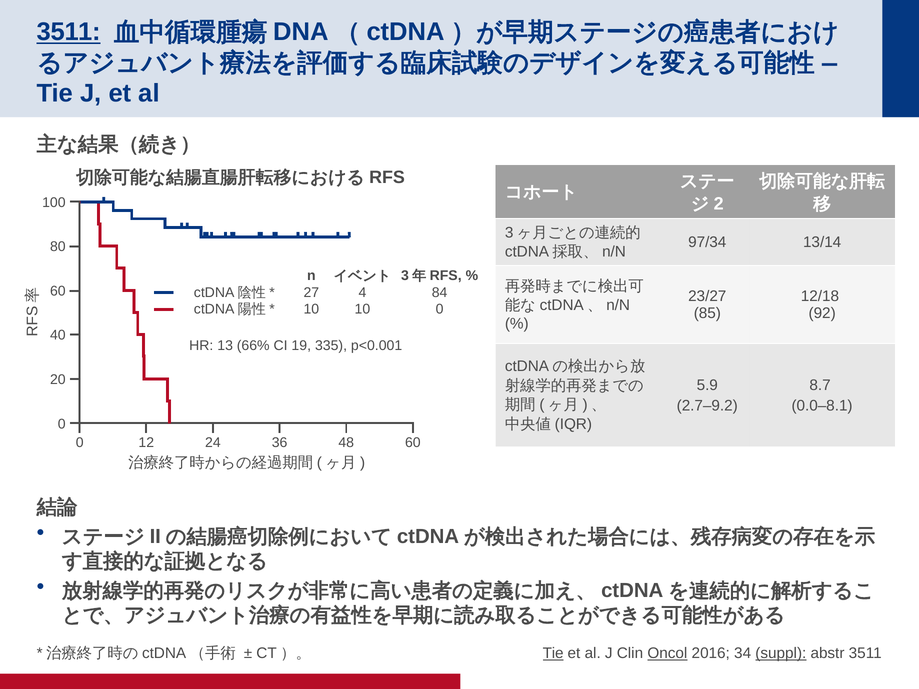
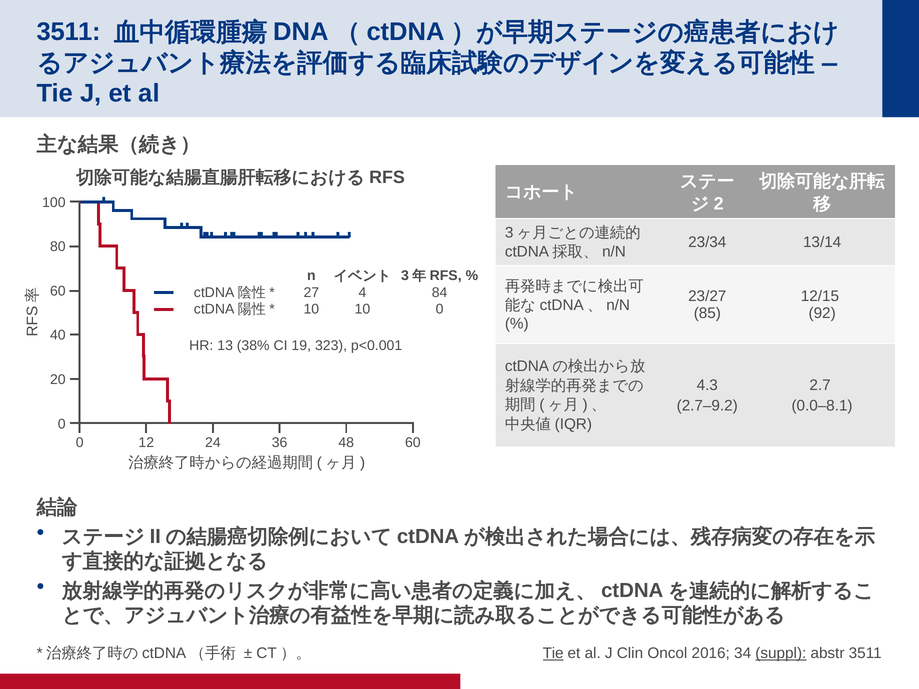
3511 underline: present -> none (69, 32)
97/34: 97/34 -> 23/34 (707, 242)
12/18: 12/18 -> 12/15 (820, 296)
66%: 66% -> 38% (253, 346)
335: 335 -> 323 (331, 346)
5.9: 5.9 -> 4.3 (707, 385)
8.7: 8.7 -> 2.7 (820, 385)
Oncol underline: present -> none (667, 653)
